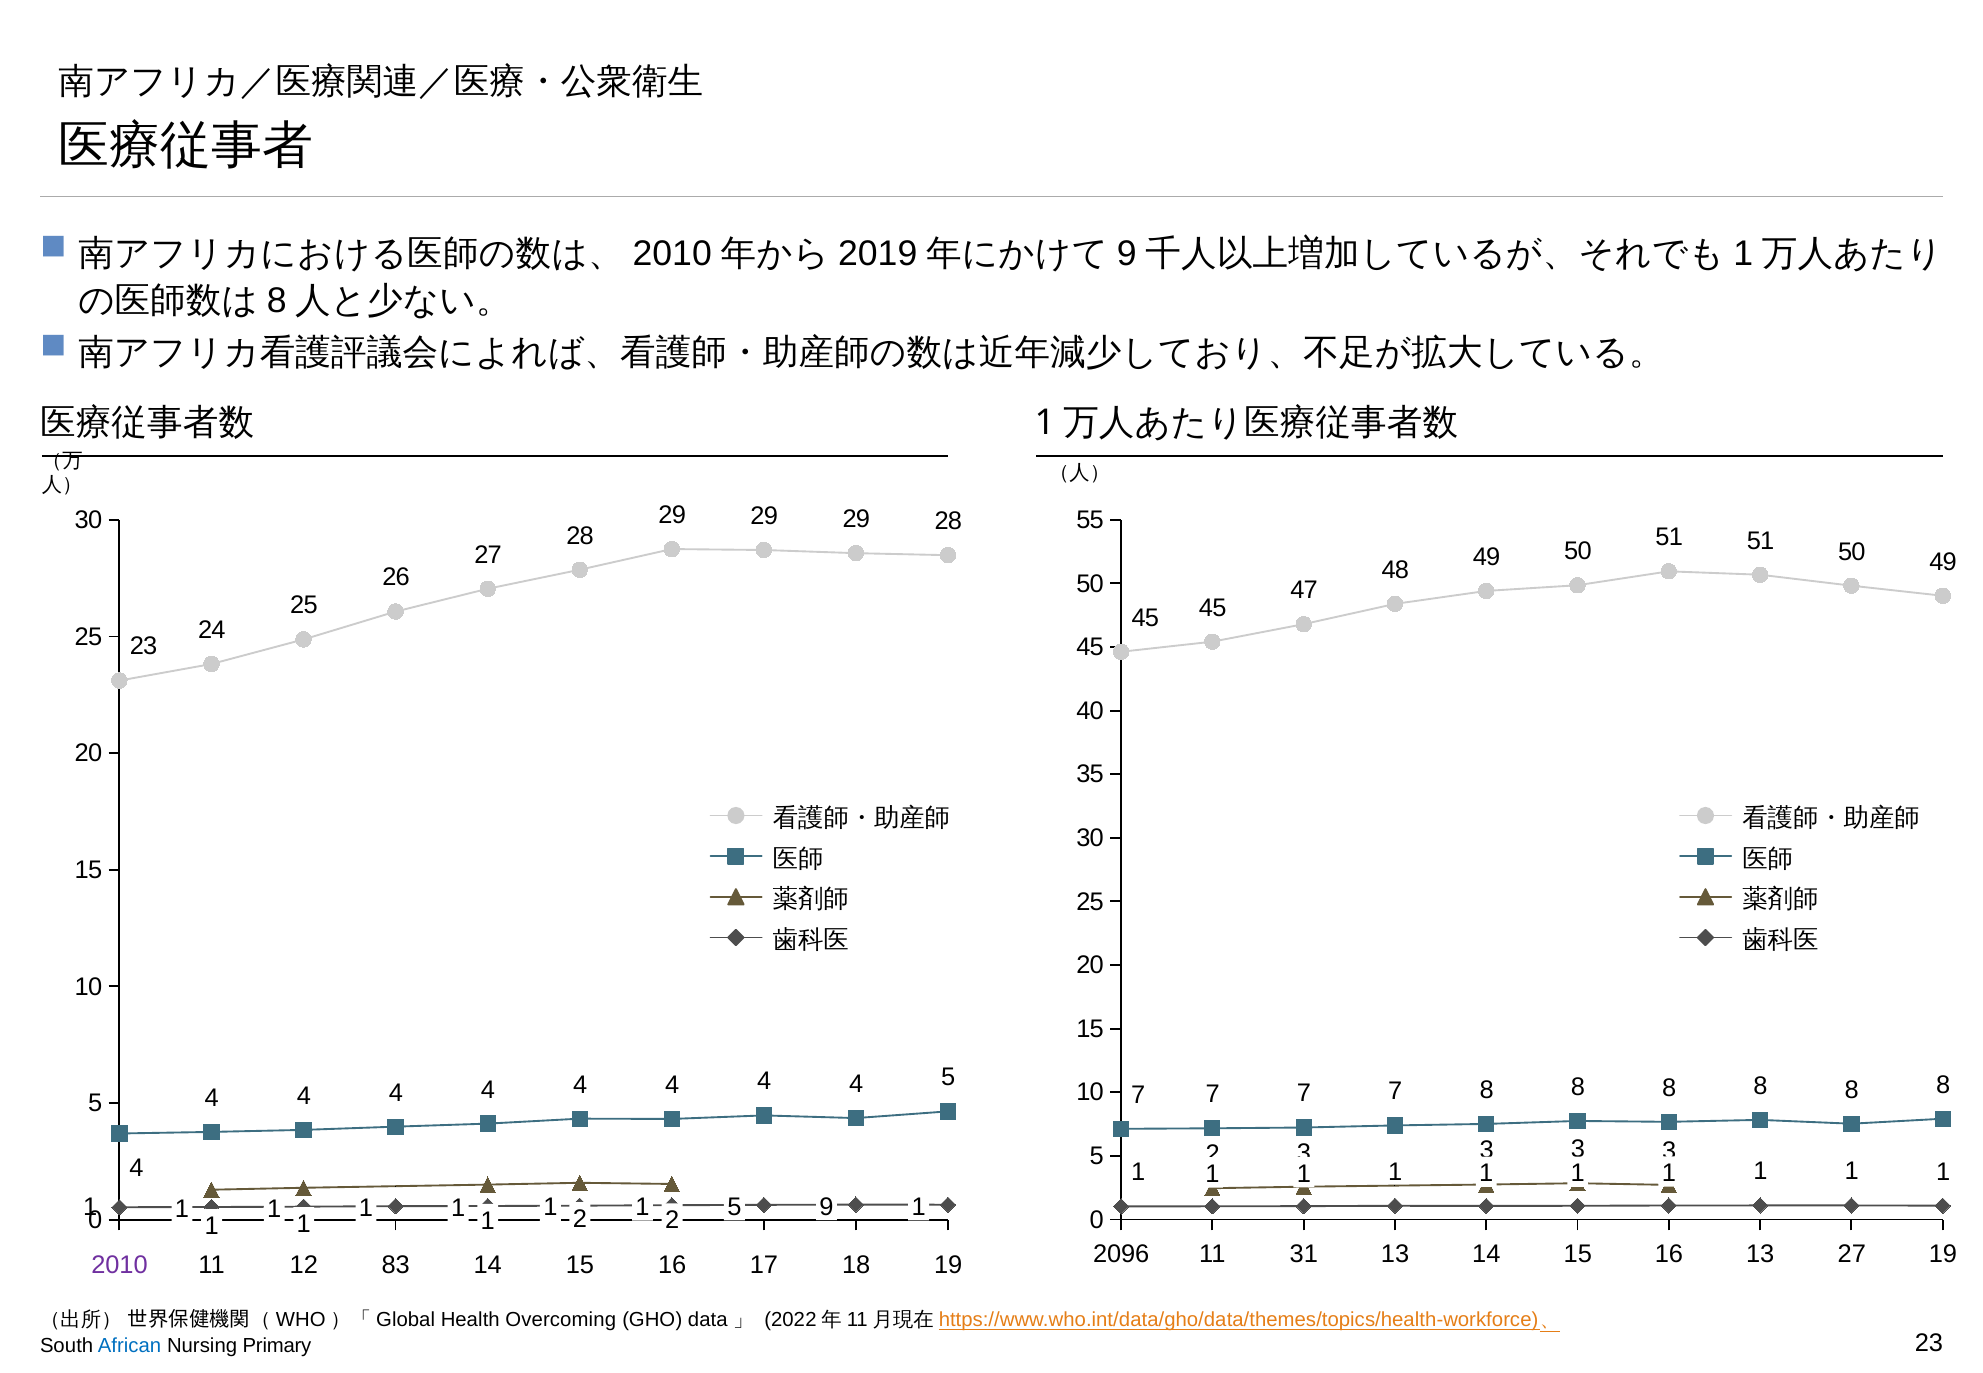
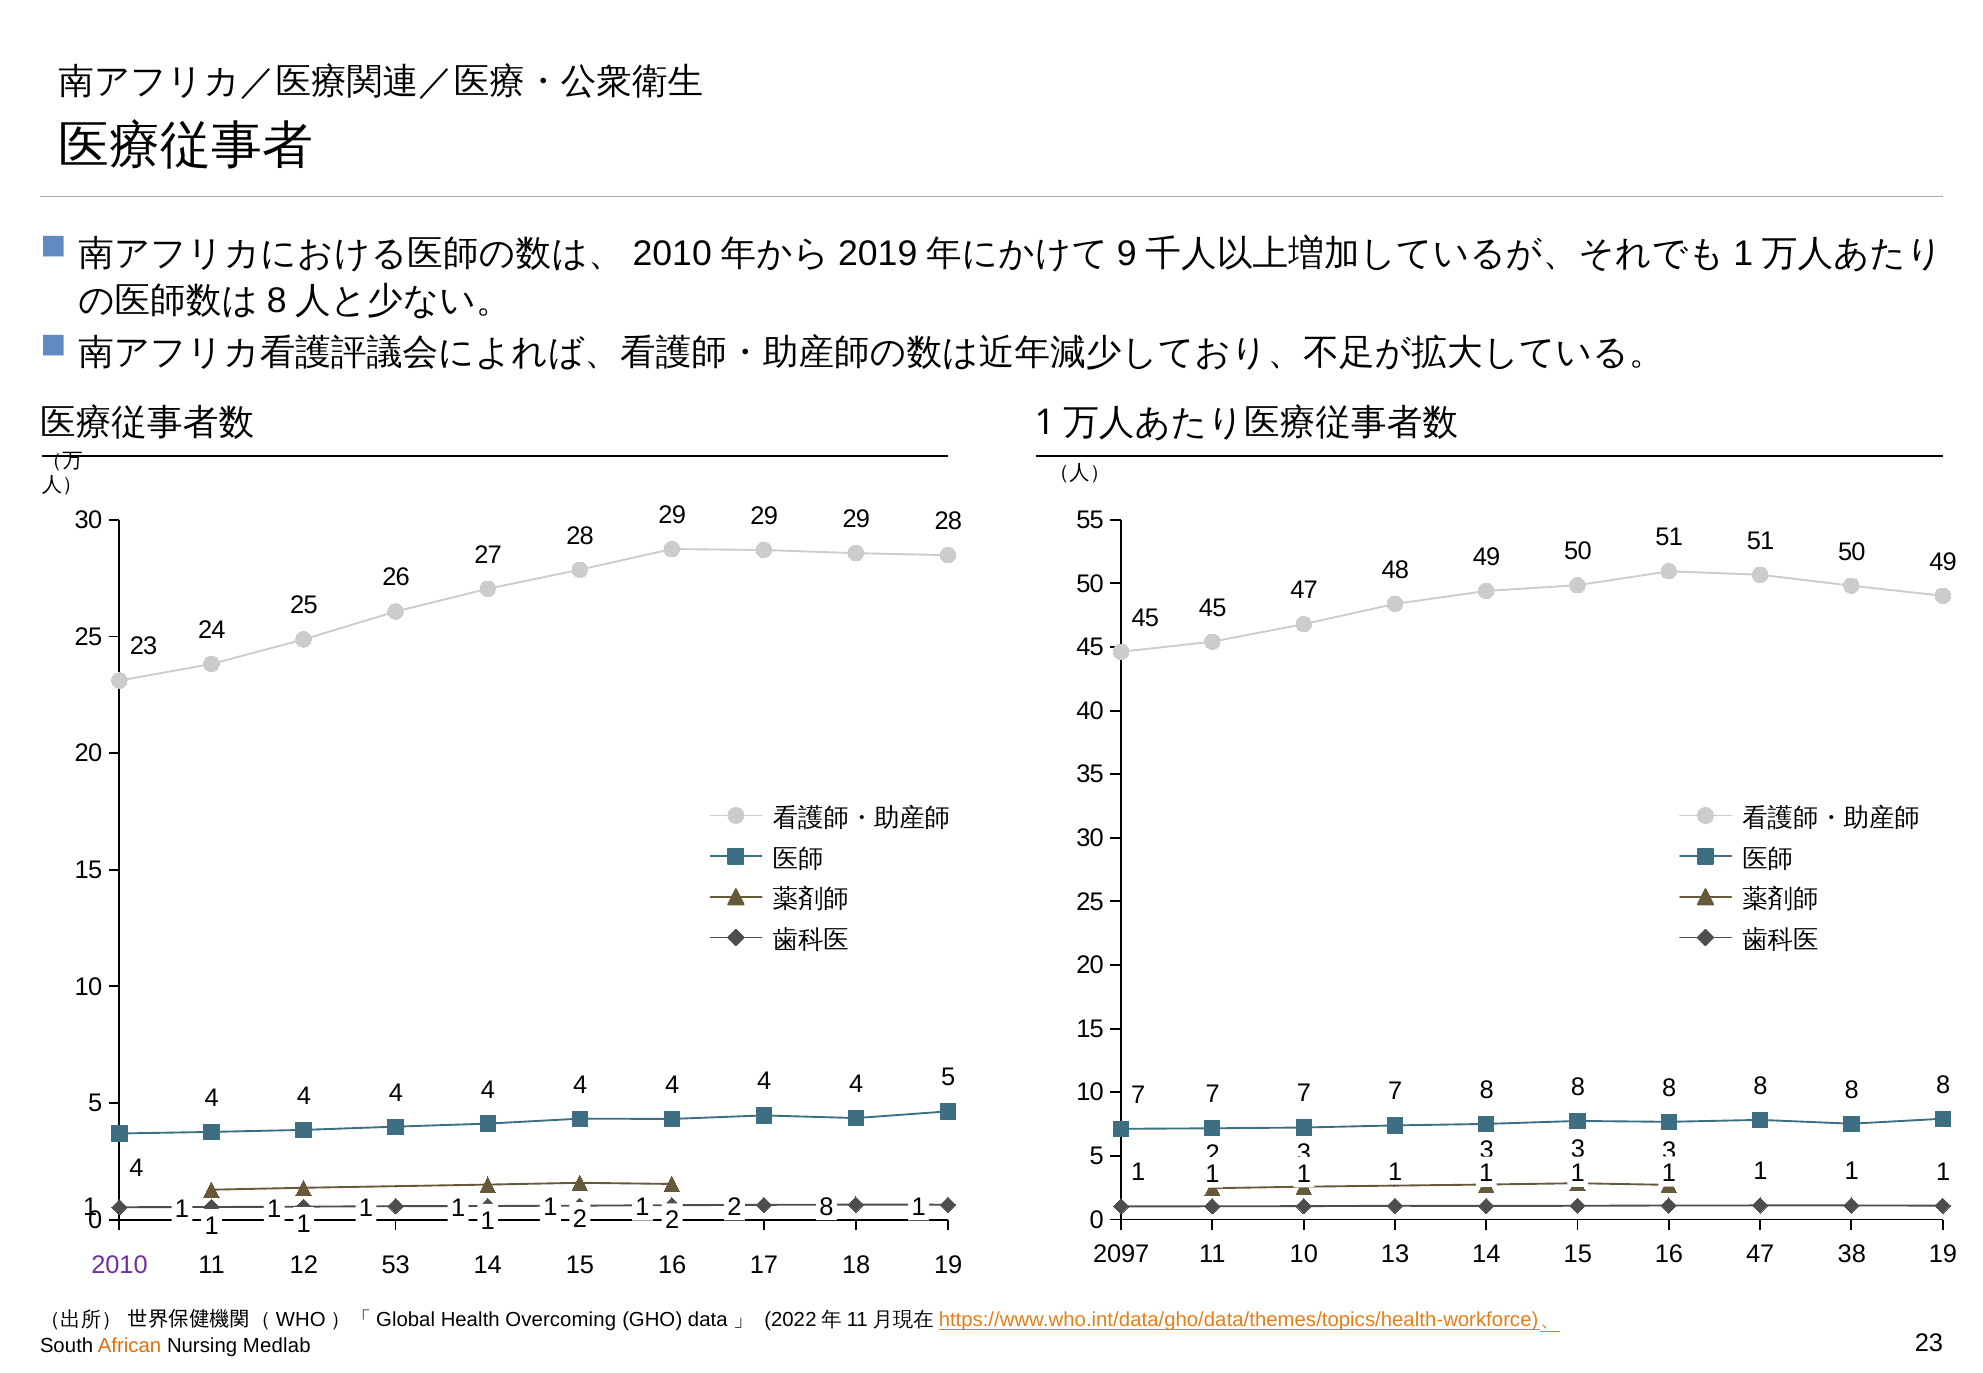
1 5: 5 -> 2 (734, 1207)
1 9: 9 -> 8 (827, 1206)
2096: 2096 -> 2097 (1121, 1254)
11 31: 31 -> 10 (1304, 1254)
15 13: 13 -> 47 (1760, 1254)
16 27: 27 -> 38 (1852, 1254)
83: 83 -> 53 (396, 1265)
African colour: blue -> orange (130, 1346)
Primary: Primary -> Medlab (277, 1346)
